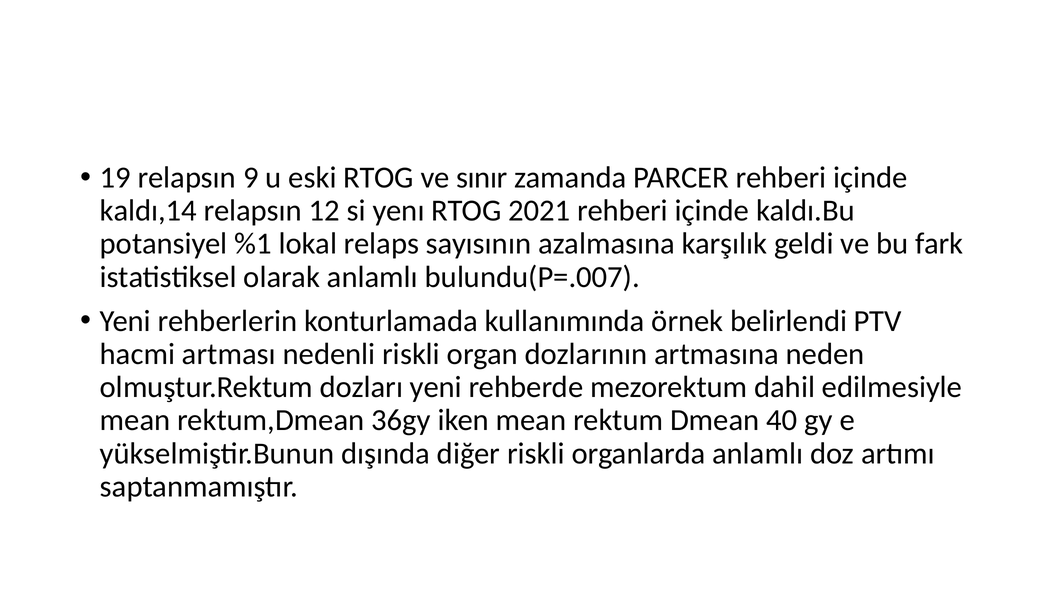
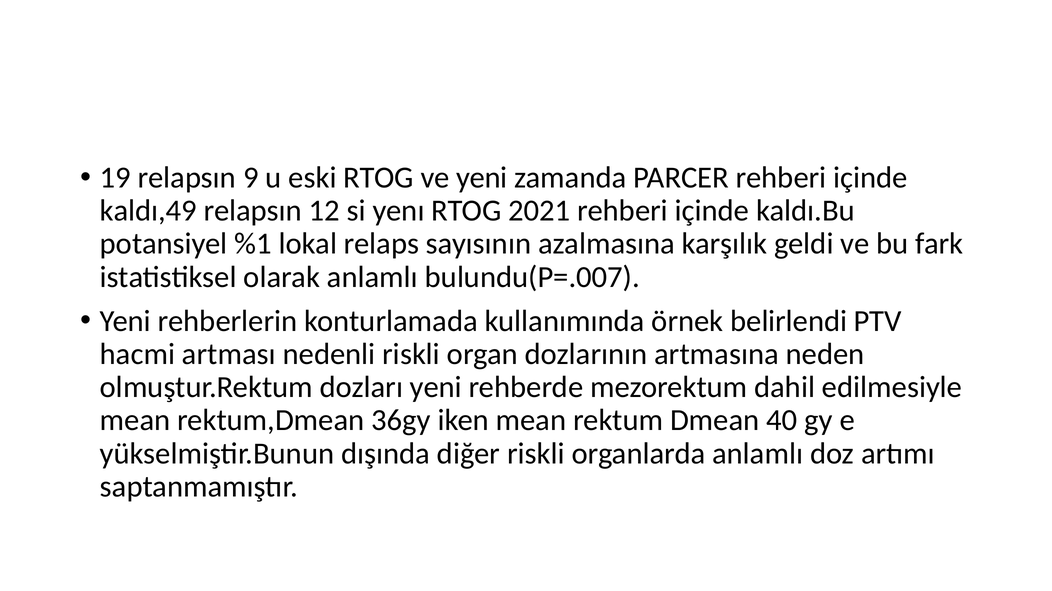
ve sınır: sınır -> yeni (482, 178)
kaldı,14: kaldı,14 -> kaldı,49 (148, 211)
